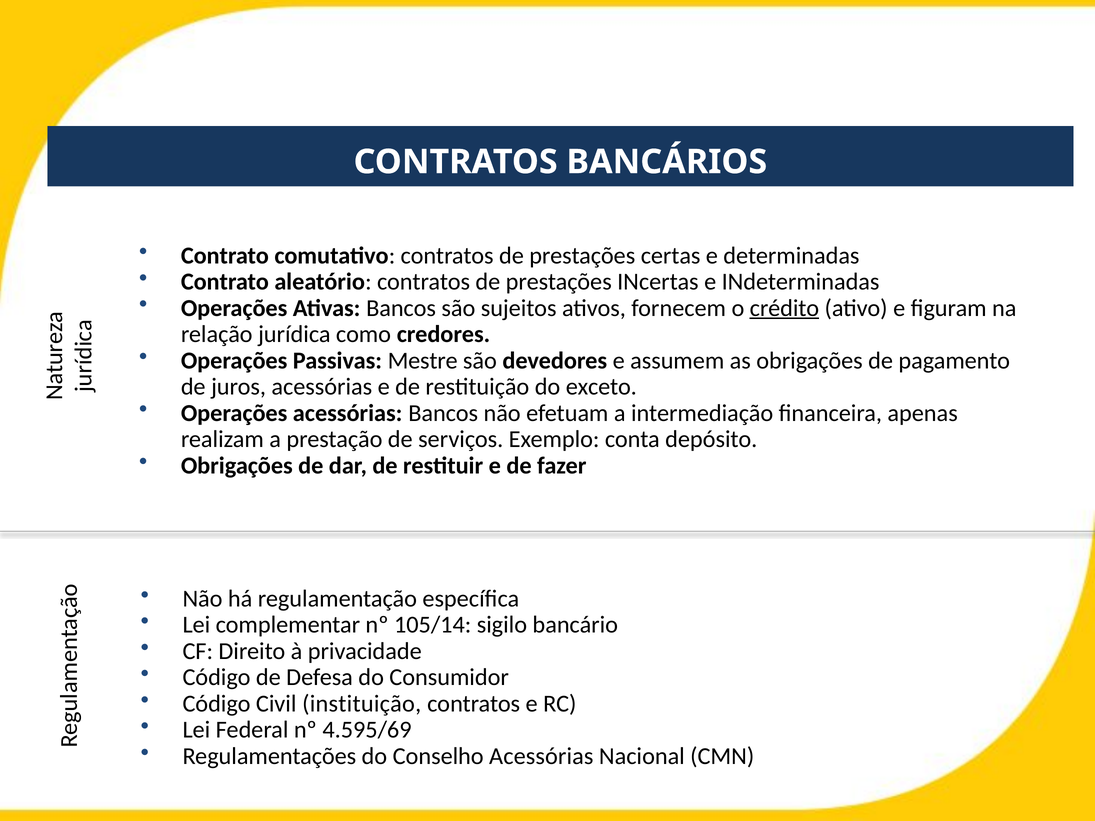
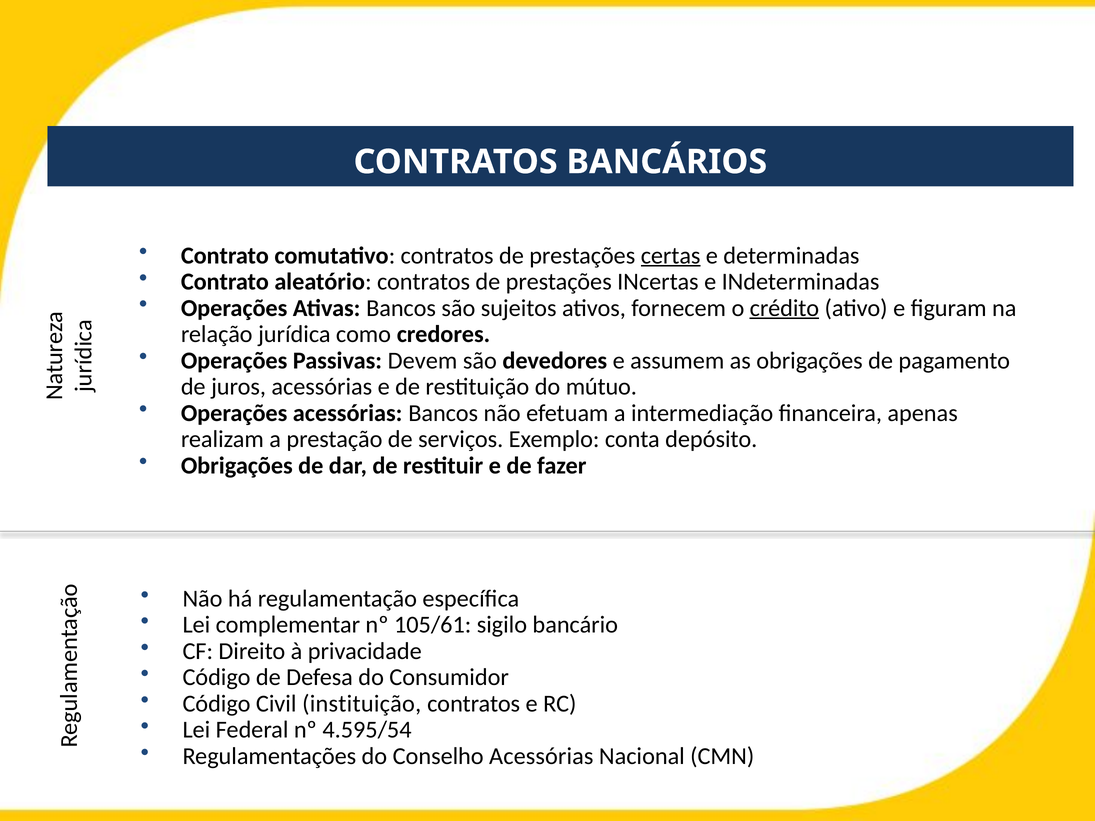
certas underline: none -> present (671, 256)
Mestre: Mestre -> Devem (423, 361)
exceto: exceto -> mútuo (601, 387)
105/14: 105/14 -> 105/61 (433, 625)
4.595/69: 4.595/69 -> 4.595/54 (367, 730)
